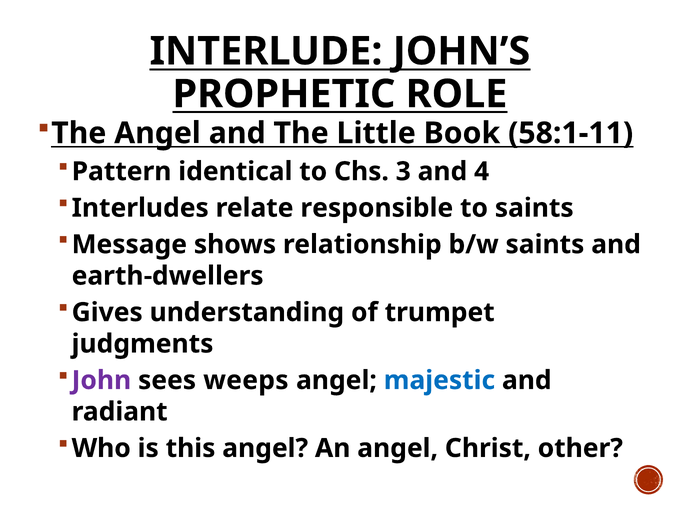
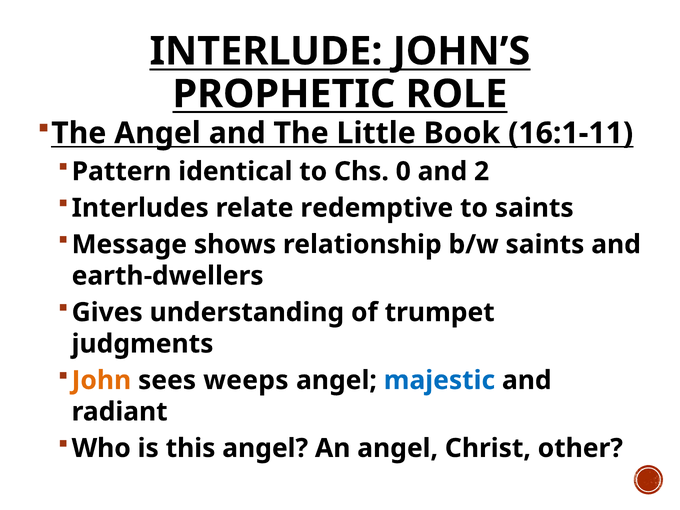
58:1-11: 58:1-11 -> 16:1-11 (571, 133)
3: 3 -> 0 (403, 171)
4: 4 -> 2 (482, 171)
responsible: responsible -> redemptive (377, 208)
John colour: purple -> orange (101, 380)
